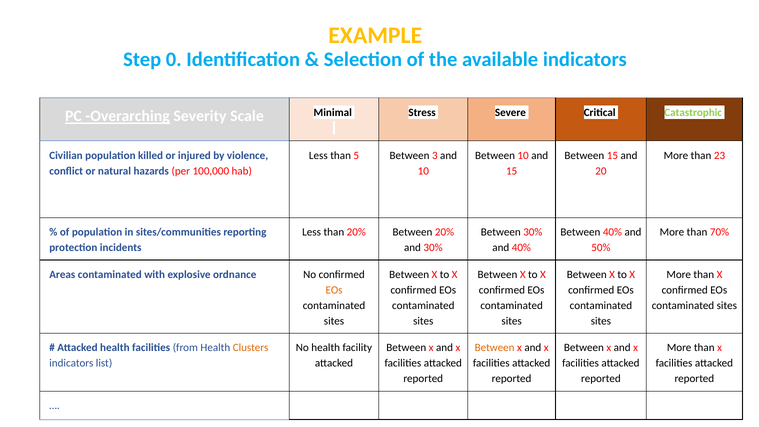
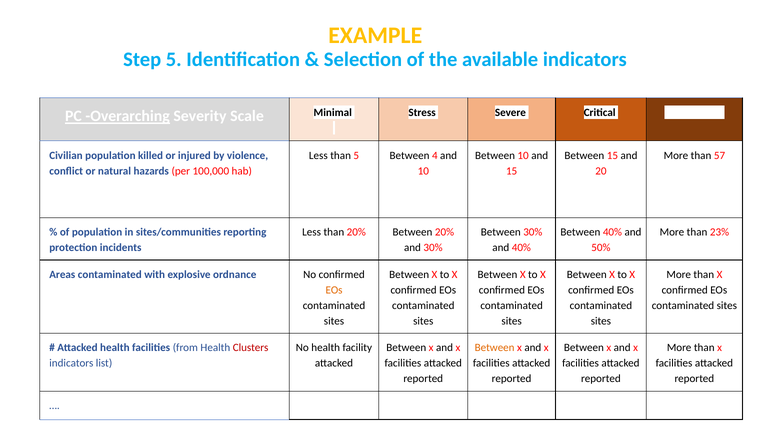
Step 0: 0 -> 5 (174, 59)
Catastrophic colour: light green -> white (693, 112)
3: 3 -> 4 (435, 155)
23: 23 -> 57 (720, 155)
70%: 70% -> 23% (720, 232)
Clusters colour: orange -> red (251, 348)
